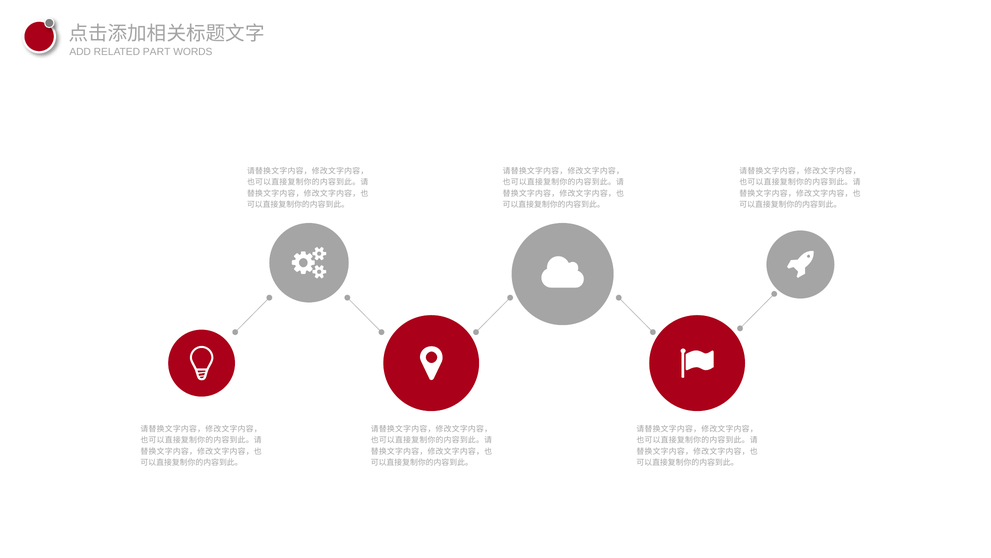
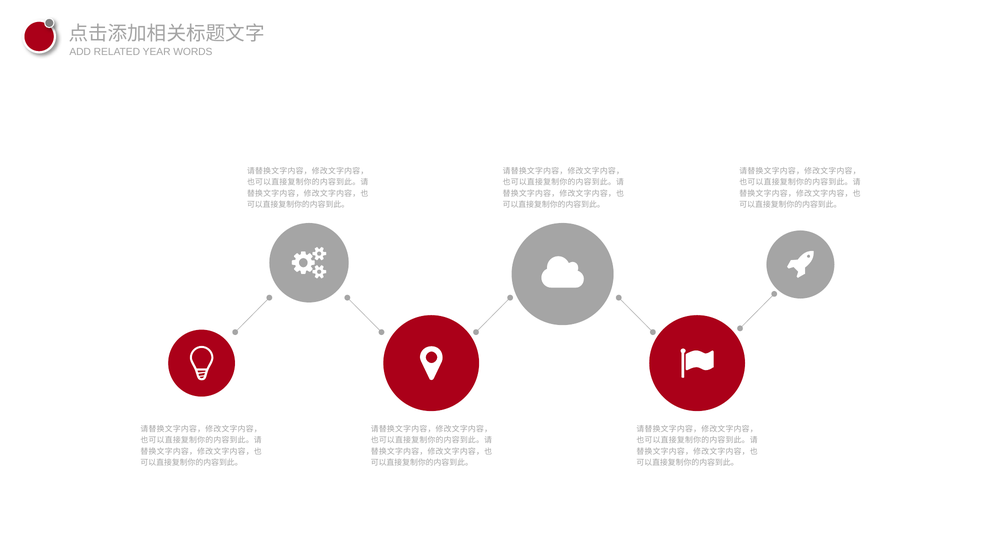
PART: PART -> YEAR (157, 52)
